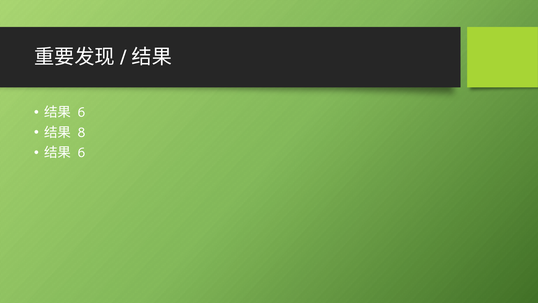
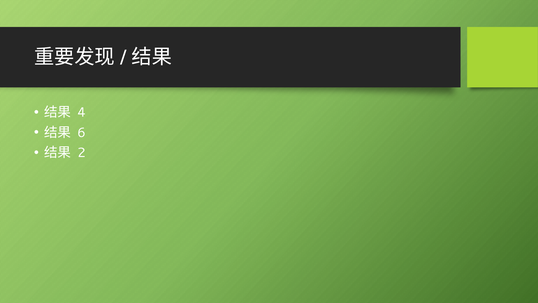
6: 6 -> 4 (82, 112)
8: 8 -> 6 (82, 132)
6: 6 -> 2 (82, 153)
